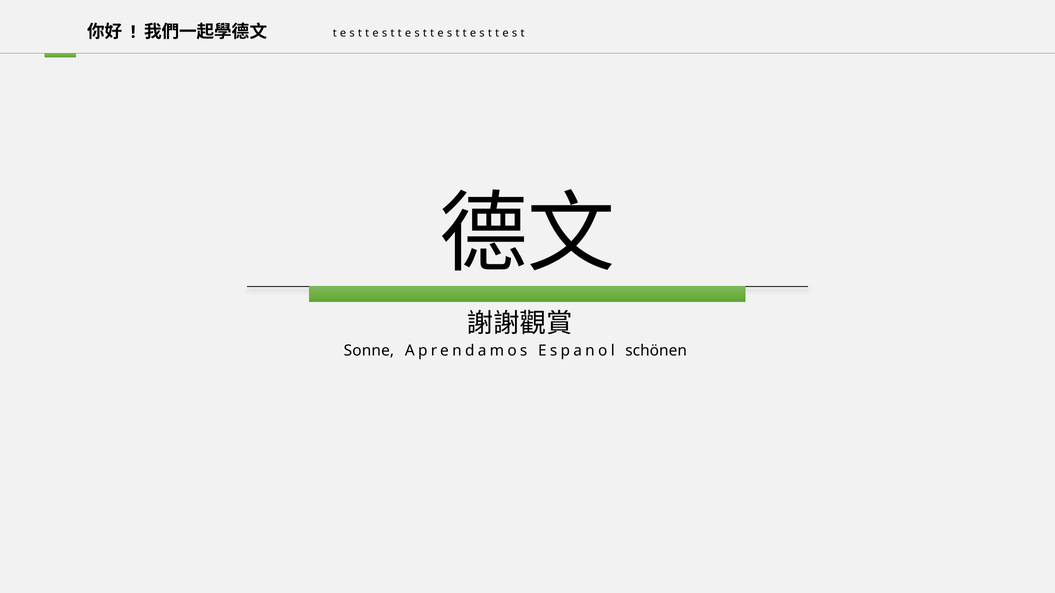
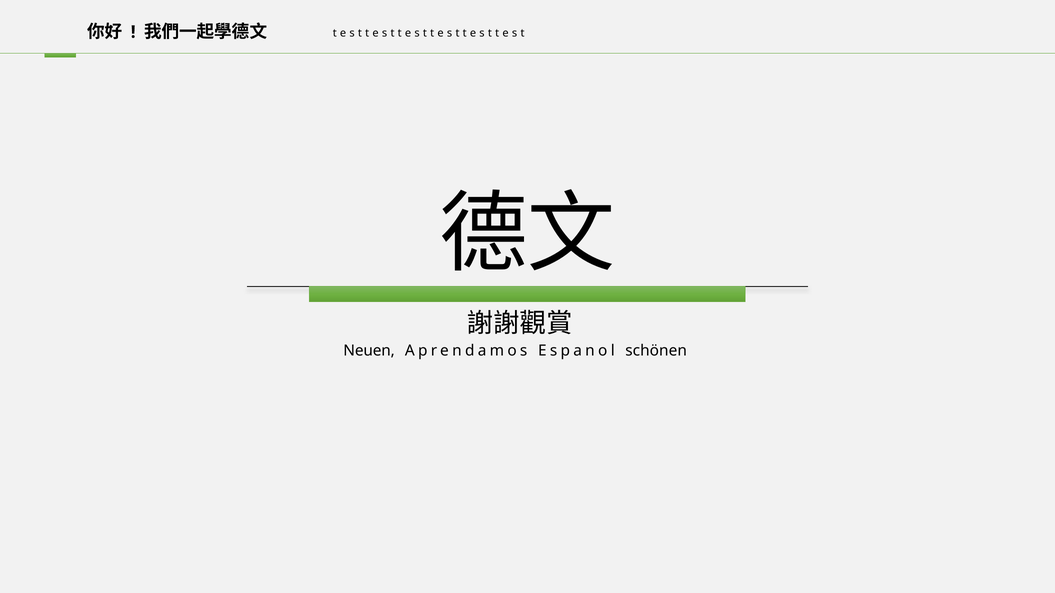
Sonne: Sonne -> Neuen (369, 351)
